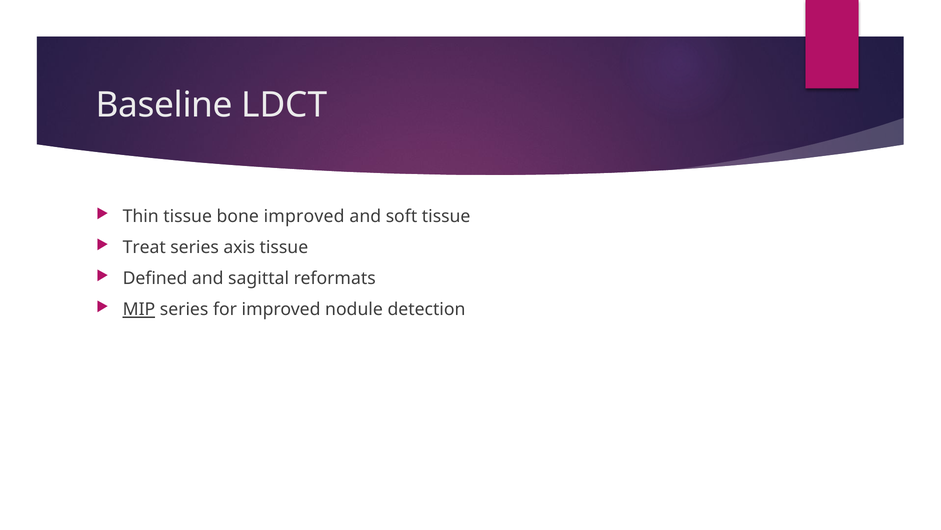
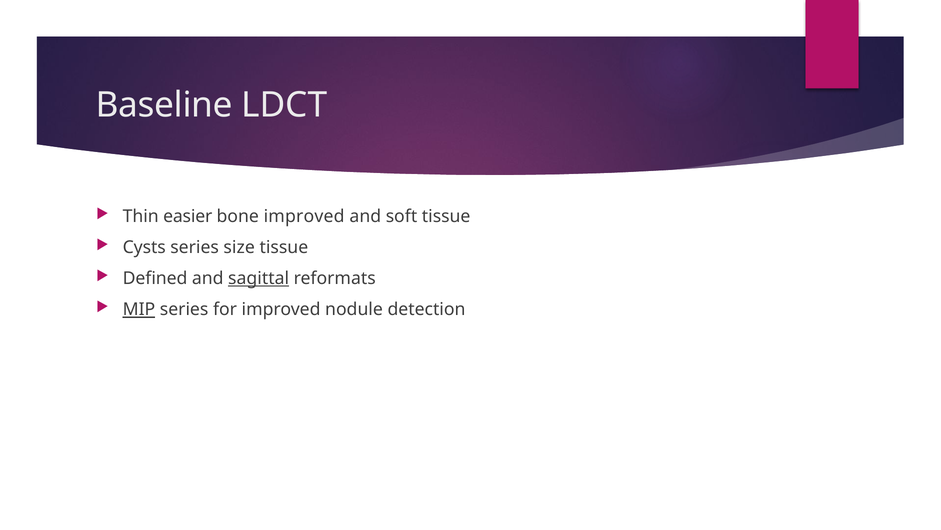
Thin tissue: tissue -> easier (188, 216)
Treat: Treat -> Cysts (144, 247)
axis: axis -> size (239, 247)
sagittal underline: none -> present (259, 278)
